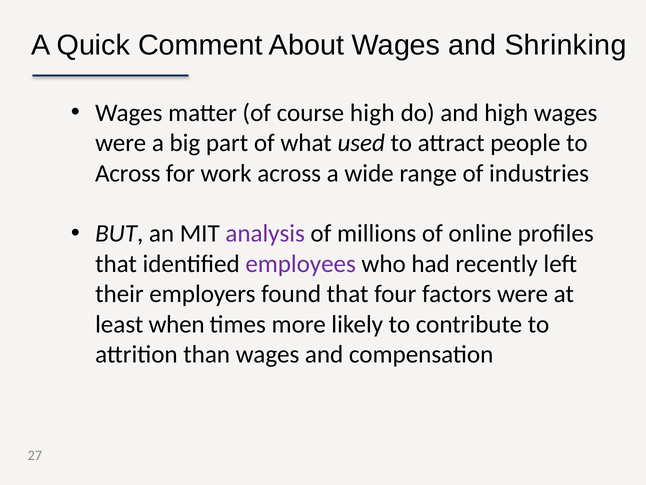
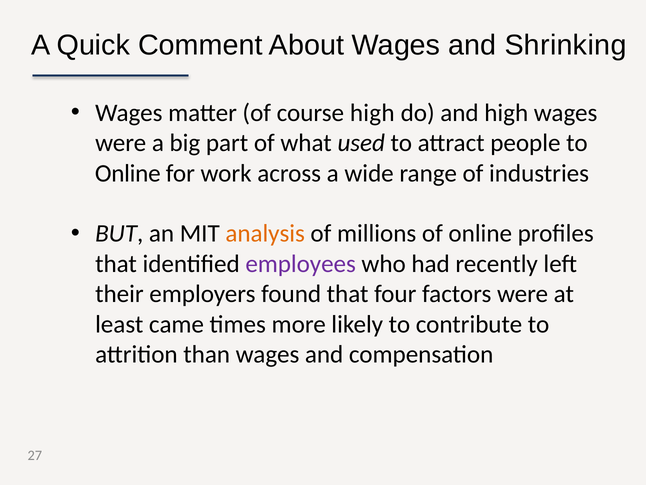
Across: Across -> Online (128, 173)
analysis colour: purple -> orange (265, 233)
when: when -> came (176, 324)
